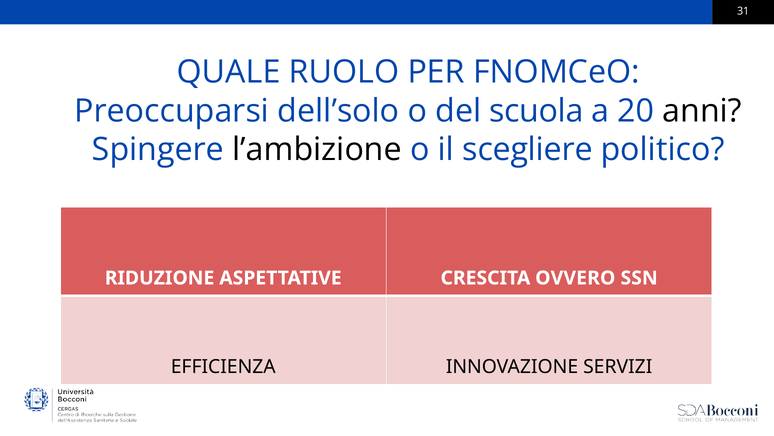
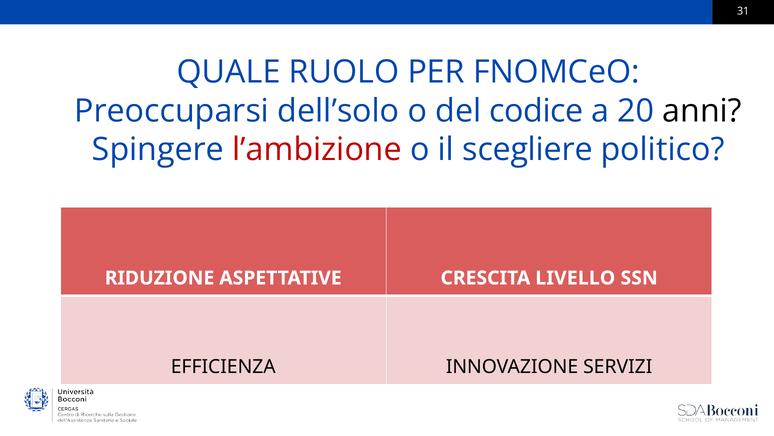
scuola: scuola -> codice (536, 111)
l’ambizione colour: black -> red (317, 149)
OVVERO: OVVERO -> LIVELLO (575, 278)
